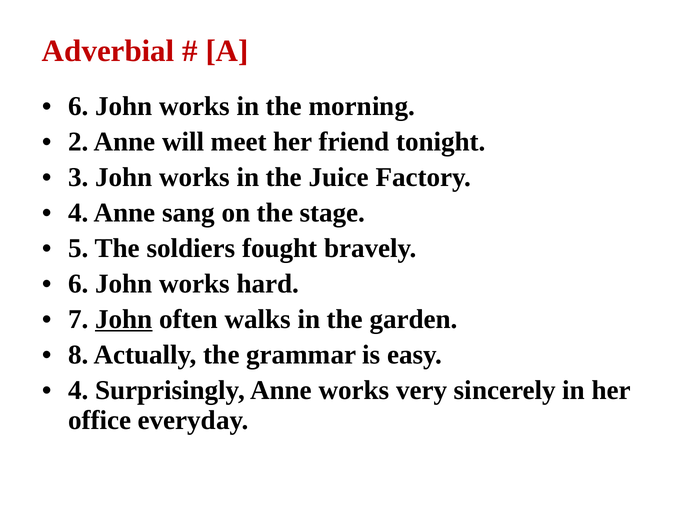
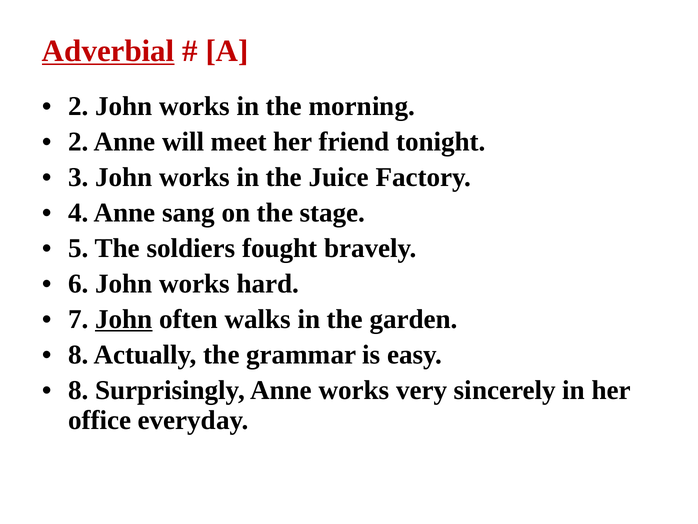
Adverbial underline: none -> present (108, 51)
6: 6 -> 2 (78, 106)
4: 4 -> 8 (78, 390)
